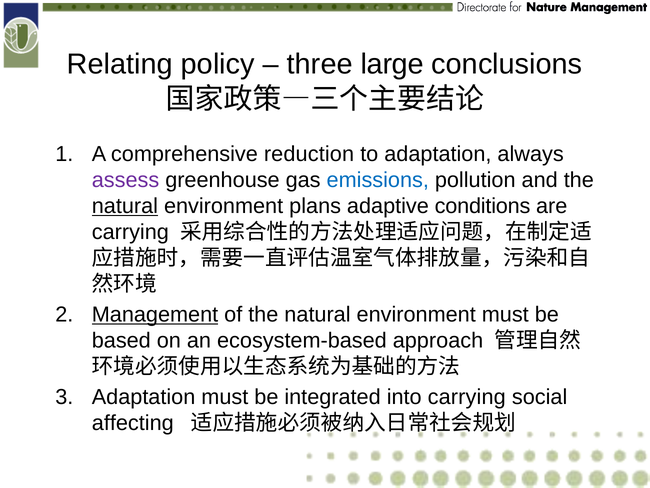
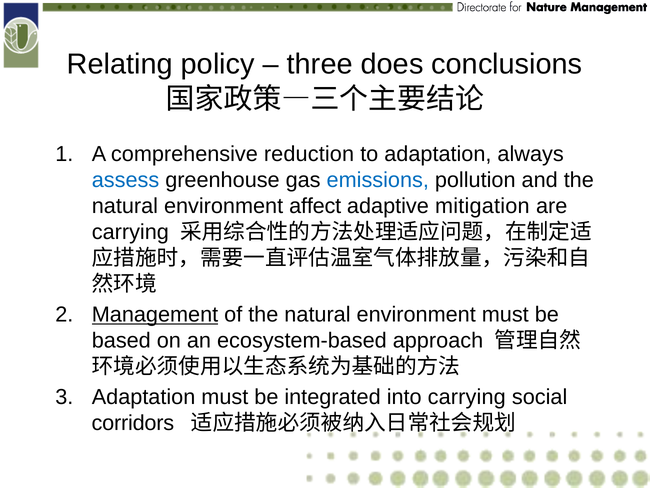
large: large -> does (392, 64)
assess colour: purple -> blue (126, 180)
natural underline: present -> none (125, 206)
plans: plans -> affect (315, 206)
conditions: conditions -> mitigation (482, 206)
affecting: affecting -> corridors (133, 423)
